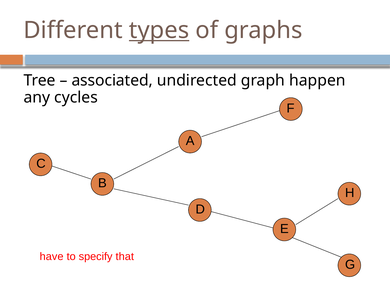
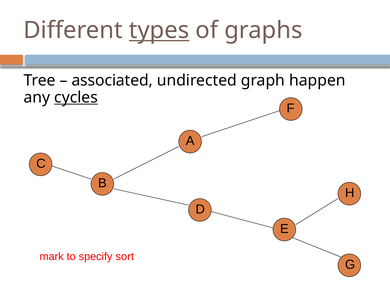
cycles underline: none -> present (76, 97)
have: have -> mark (52, 256)
that: that -> sort (125, 256)
